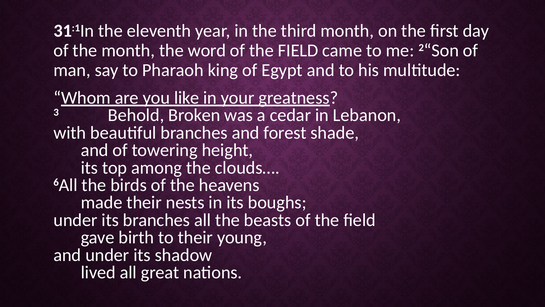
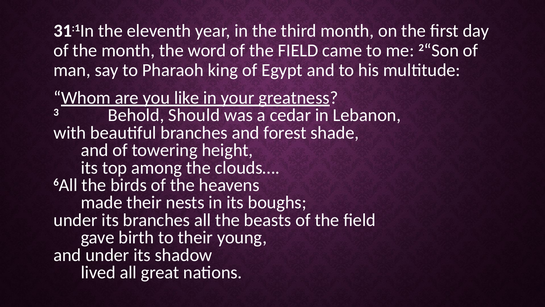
Broken: Broken -> Should (194, 115)
